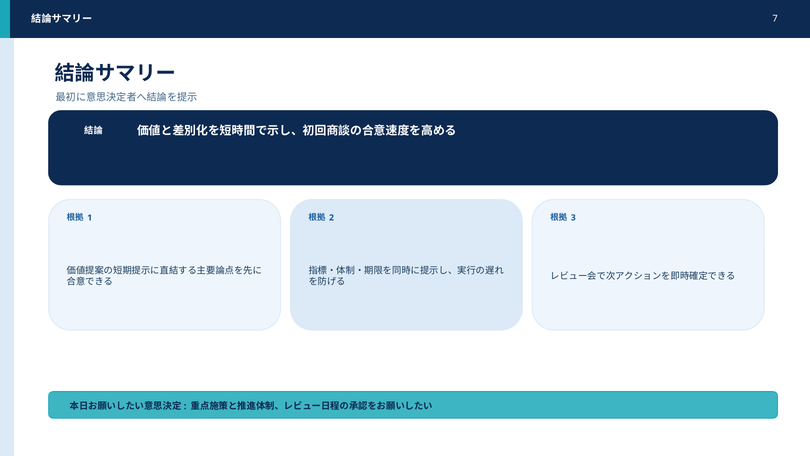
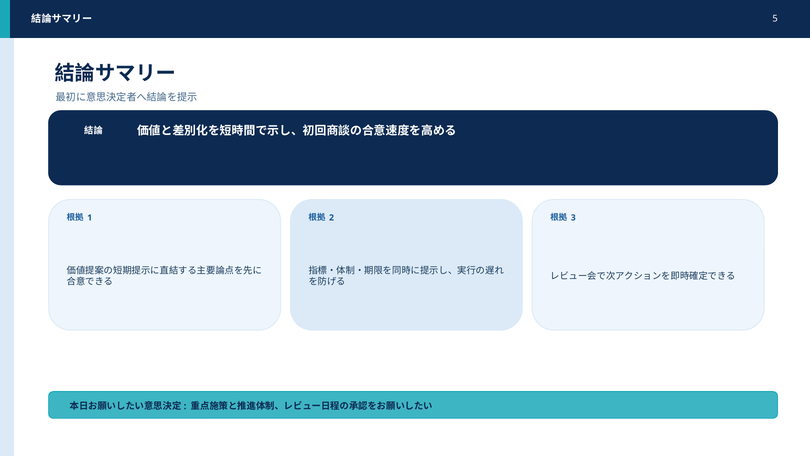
7: 7 -> 5 (775, 19)
